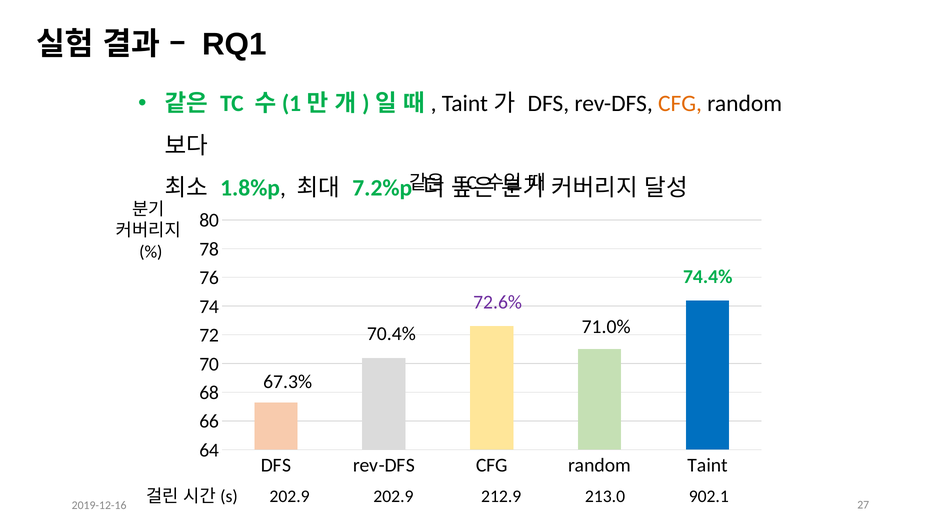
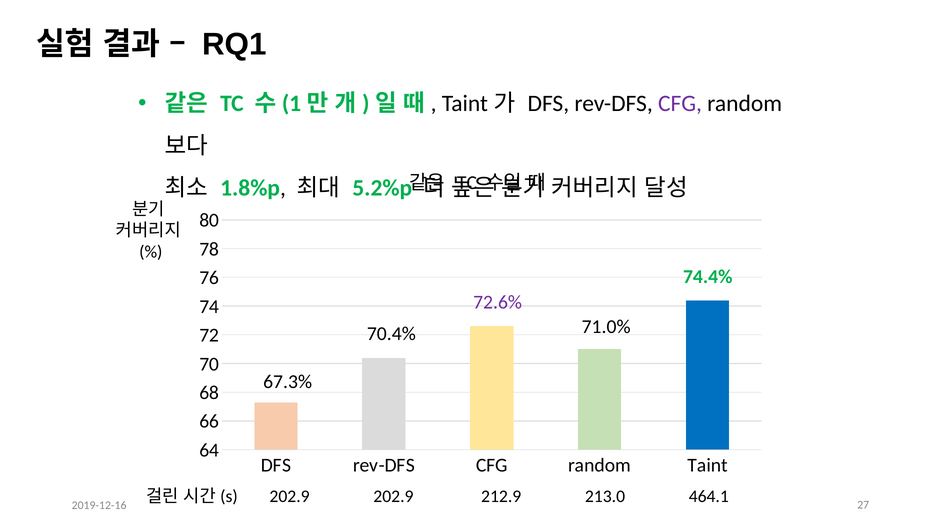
CFG colour: orange -> purple (680, 104)
7.2%p: 7.2%p -> 5.2%p (382, 188)
902.1: 902.1 -> 464.1 (709, 497)
